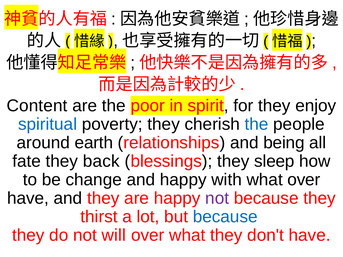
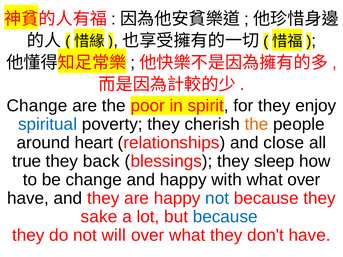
Content: Content -> Change (37, 106)
the colour: blue -> orange (257, 124)
earth: earth -> heart (94, 143)
being: being -> close (284, 143)
fate: fate -> true (27, 161)
not colour: purple -> blue (217, 198)
thirst: thirst -> sake (99, 217)
